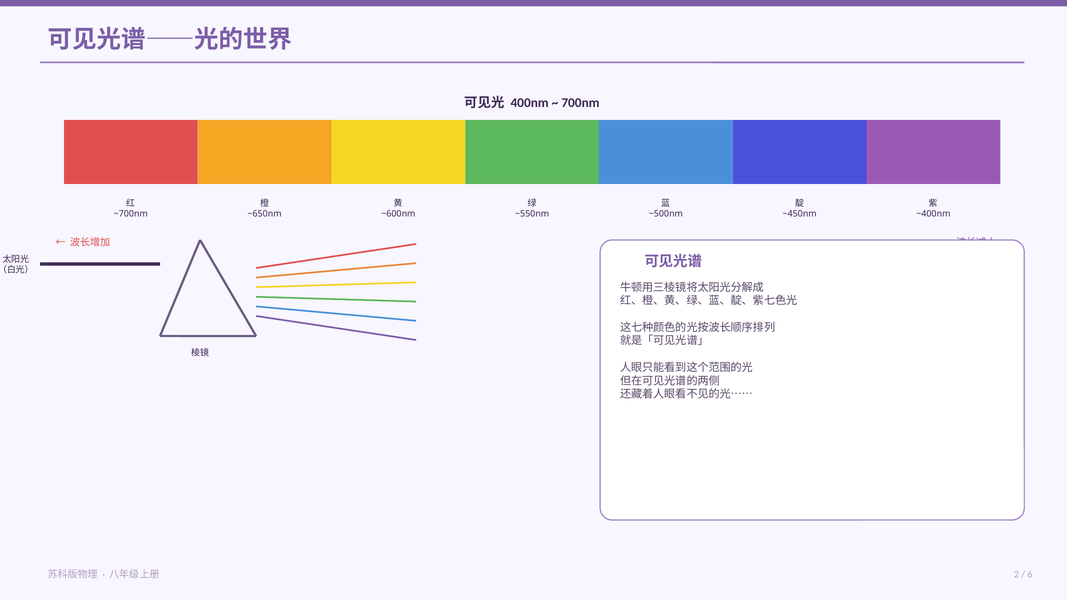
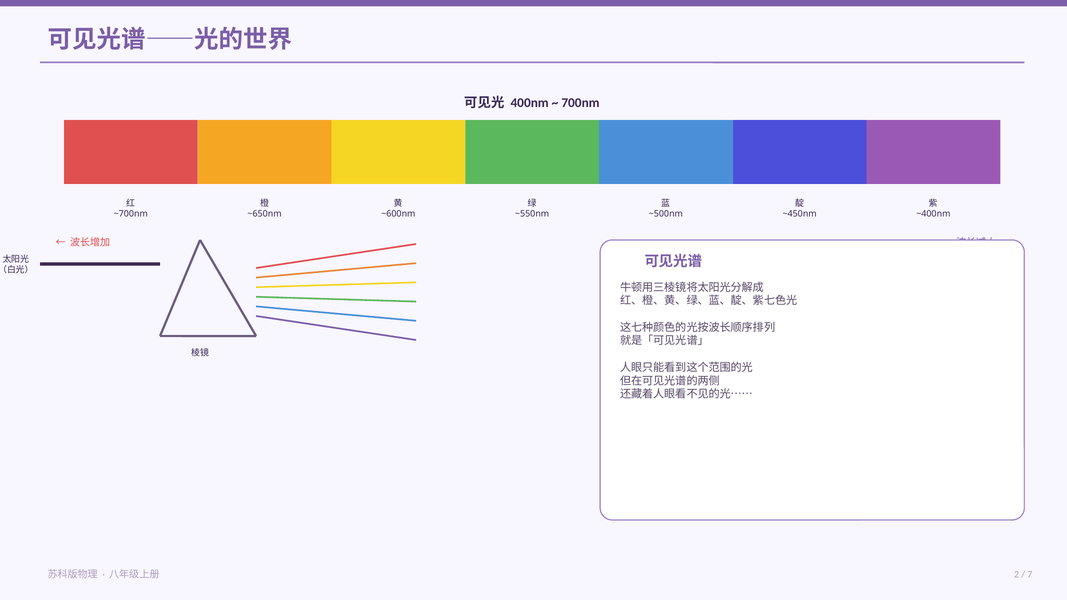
6: 6 -> 7 (1030, 575)
